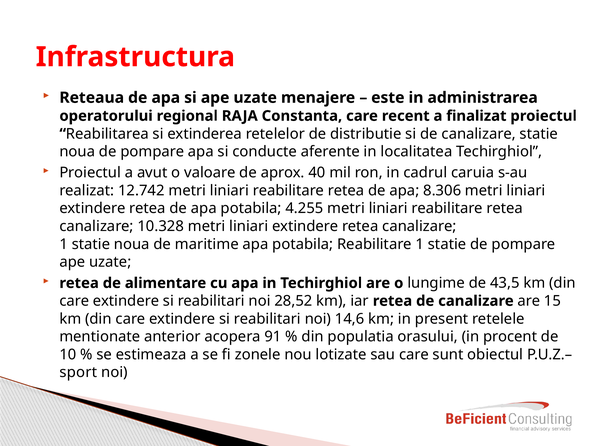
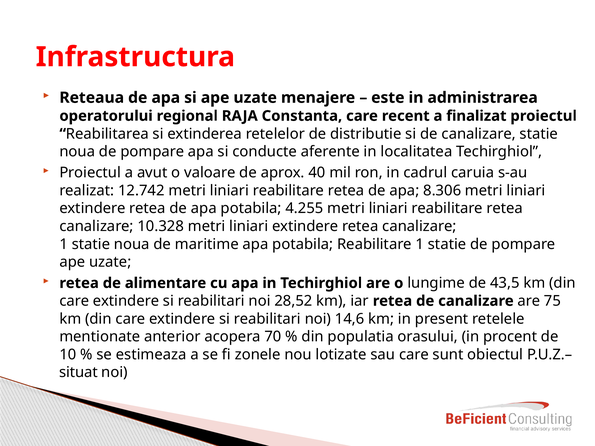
15: 15 -> 75 (552, 301)
91: 91 -> 70 (273, 337)
sport: sport -> situat (78, 372)
